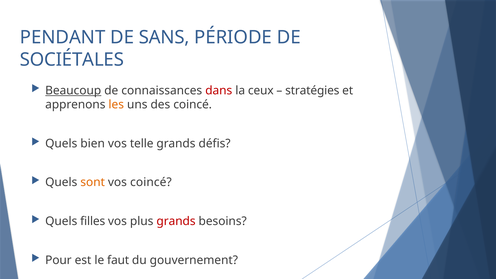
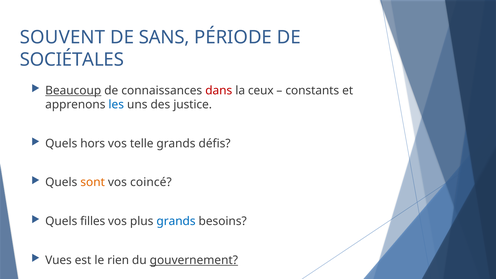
PENDANT: PENDANT -> SOUVENT (63, 37)
stratégies: stratégies -> constants (312, 90)
les colour: orange -> blue (116, 105)
des coincé: coincé -> justice (193, 105)
bien: bien -> hors (93, 144)
grands colour: red -> blue (176, 221)
Pour: Pour -> Vues (58, 260)
faut: faut -> rien (118, 260)
gouvernement underline: none -> present (194, 260)
